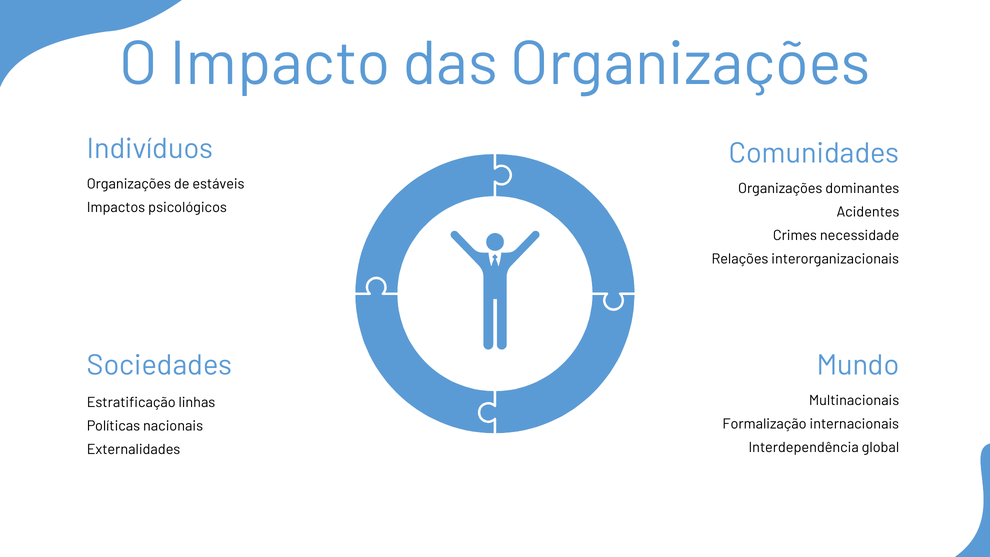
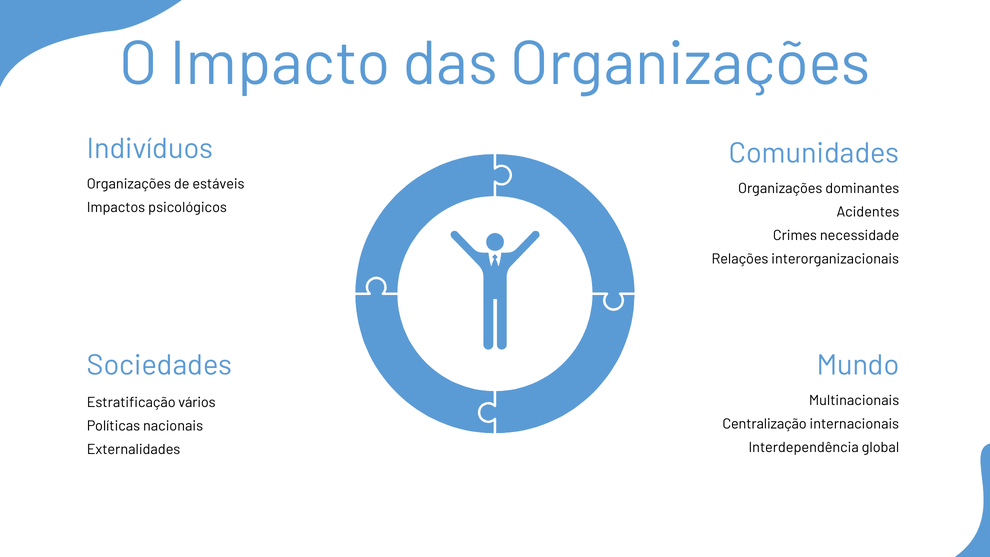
linhas: linhas -> vários (197, 402)
Formalização: Formalização -> Centralização (765, 424)
